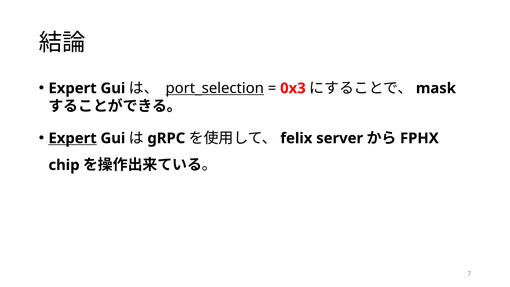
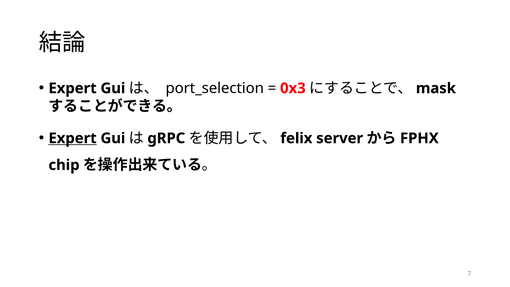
port_selection underline: present -> none (215, 88)
